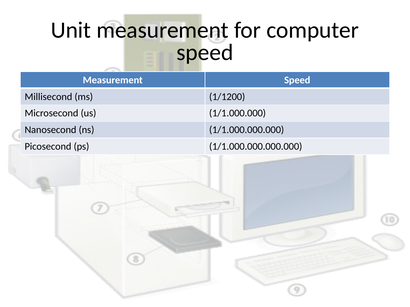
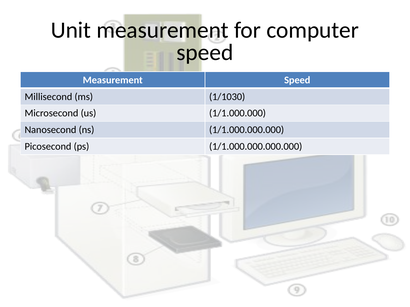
1/1200: 1/1200 -> 1/1030 (227, 97)
